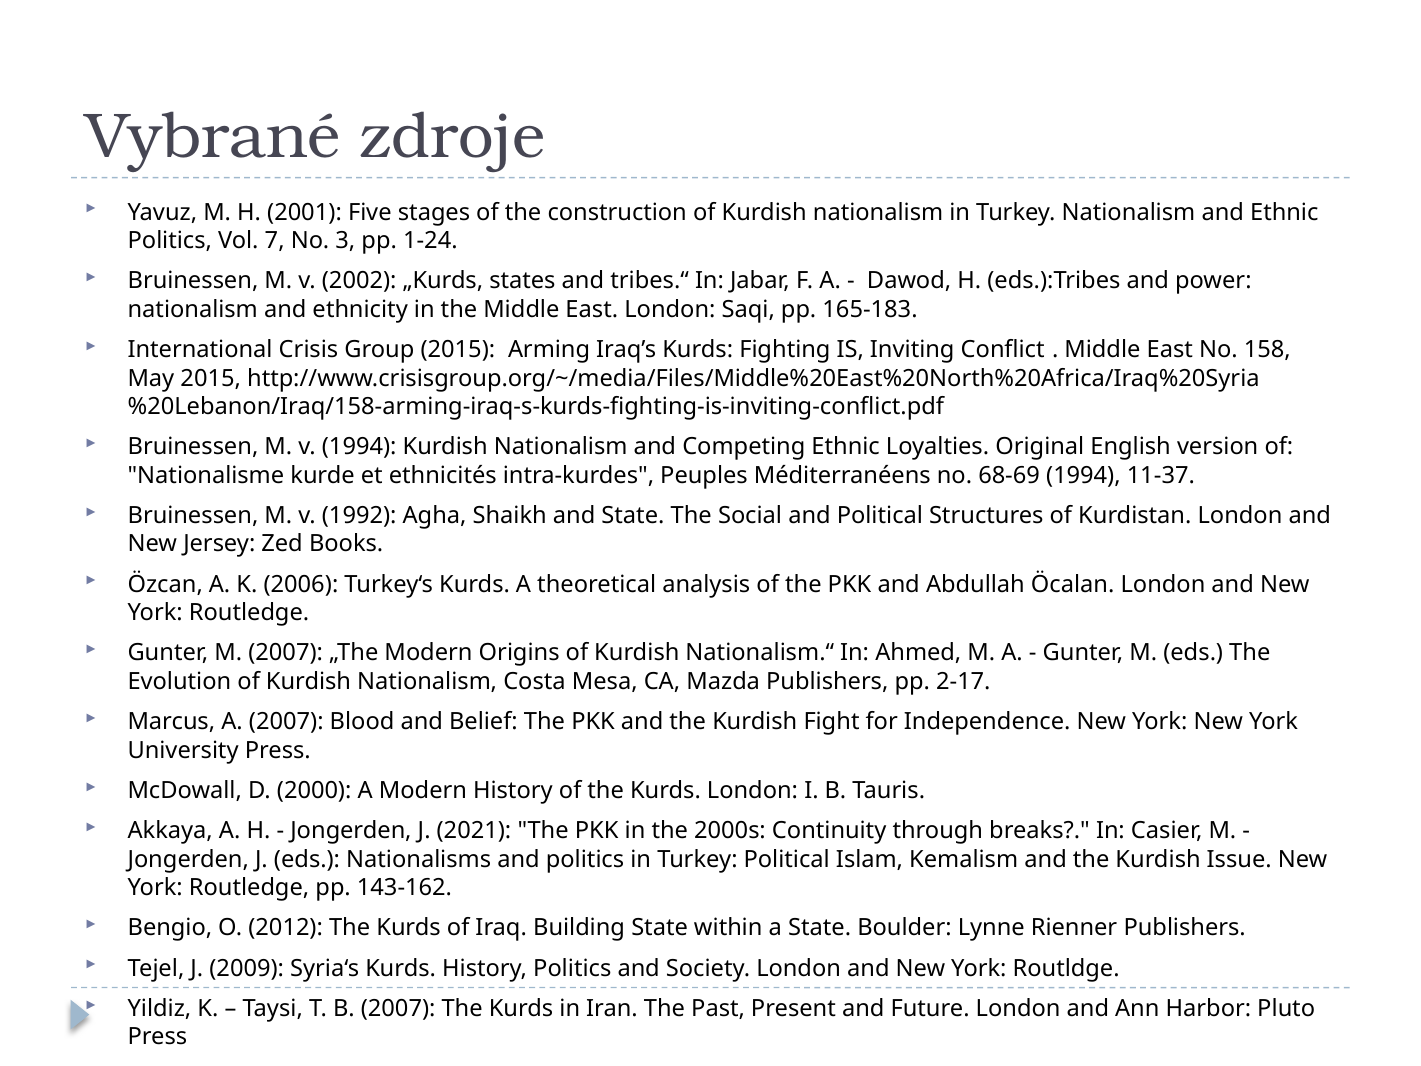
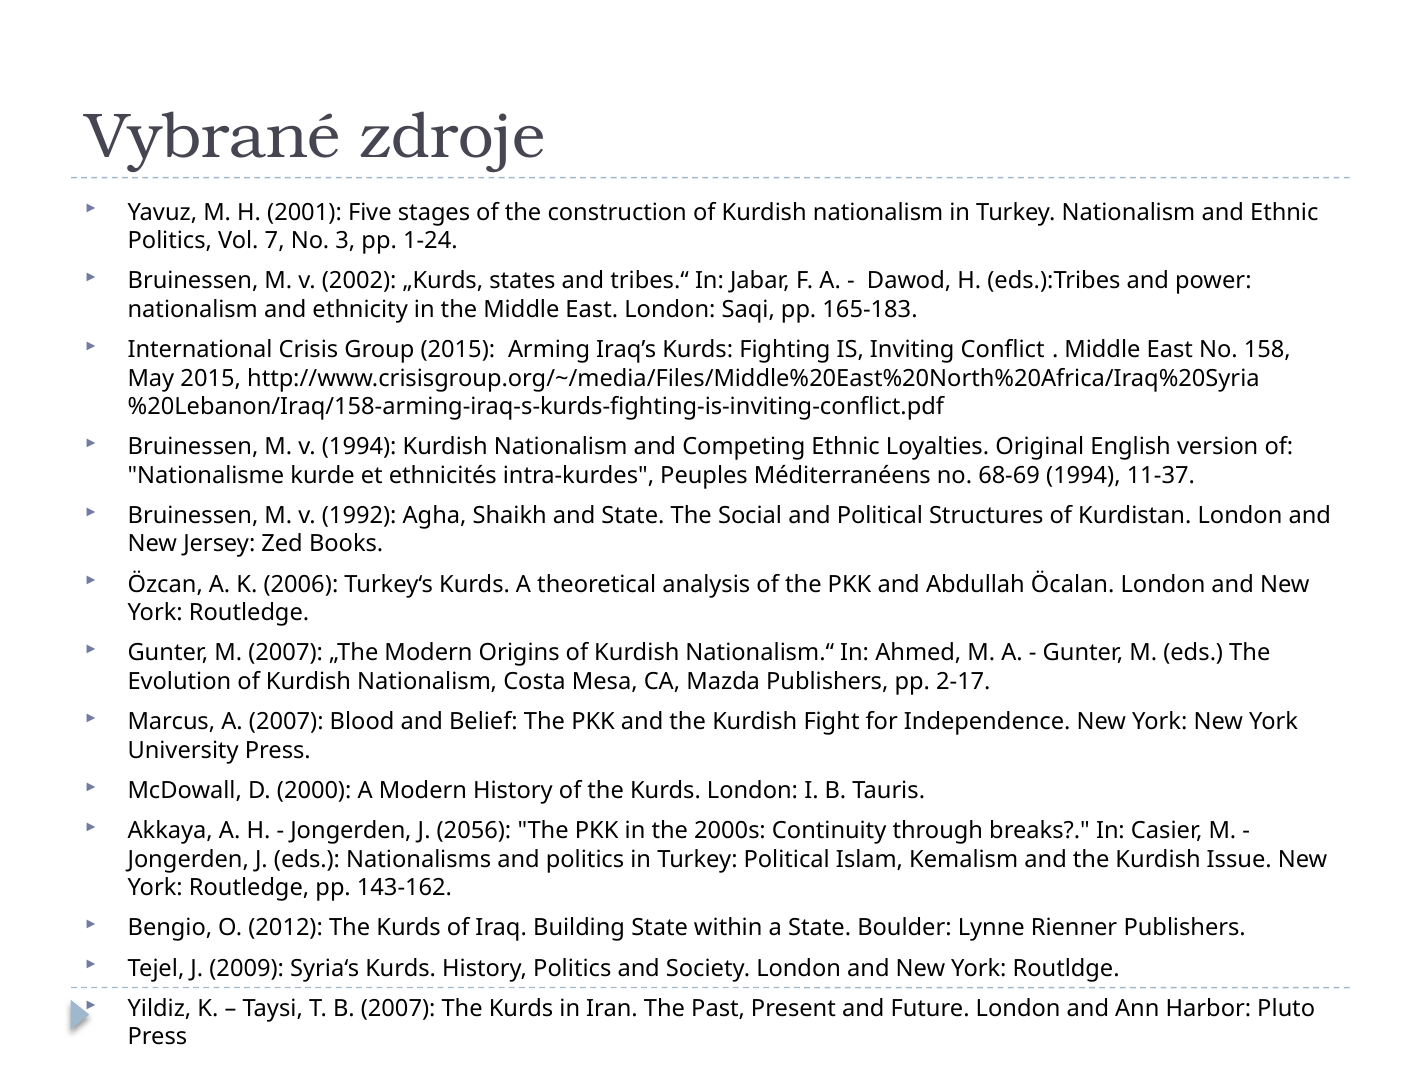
2021: 2021 -> 2056 (474, 831)
